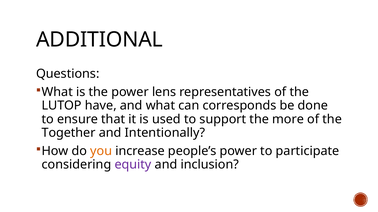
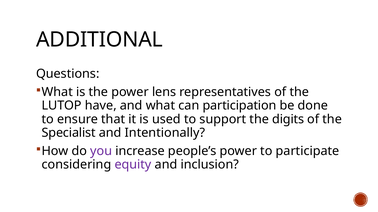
corresponds: corresponds -> participation (239, 106)
more: more -> digits (288, 119)
Together: Together -> Specialist (69, 133)
you colour: orange -> purple (101, 151)
